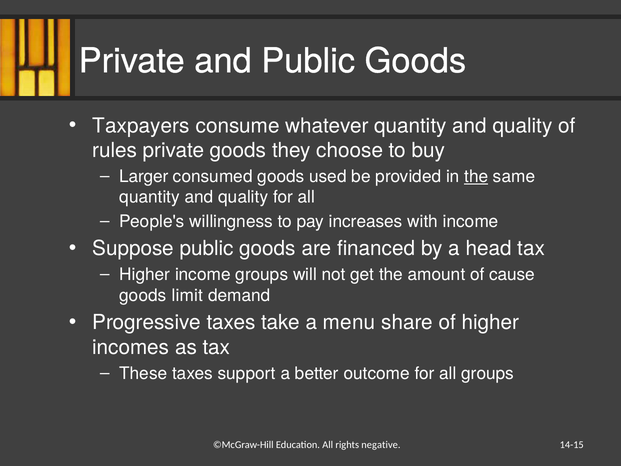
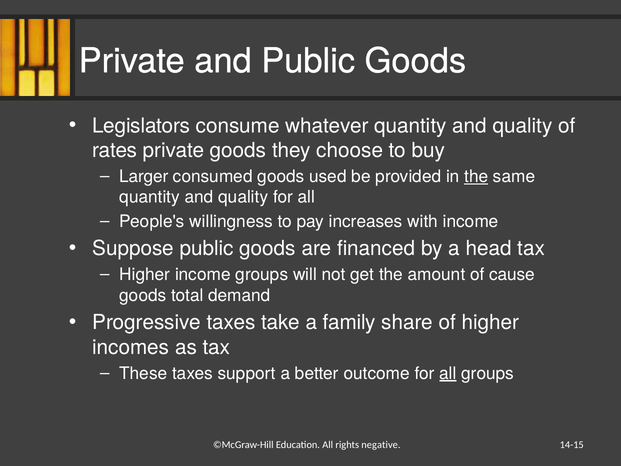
Taxpayers: Taxpayers -> Legislators (141, 126)
rules: rules -> rates (115, 150)
limit: limit -> total (187, 295)
menu: menu -> family (349, 322)
all underline: none -> present (448, 373)
